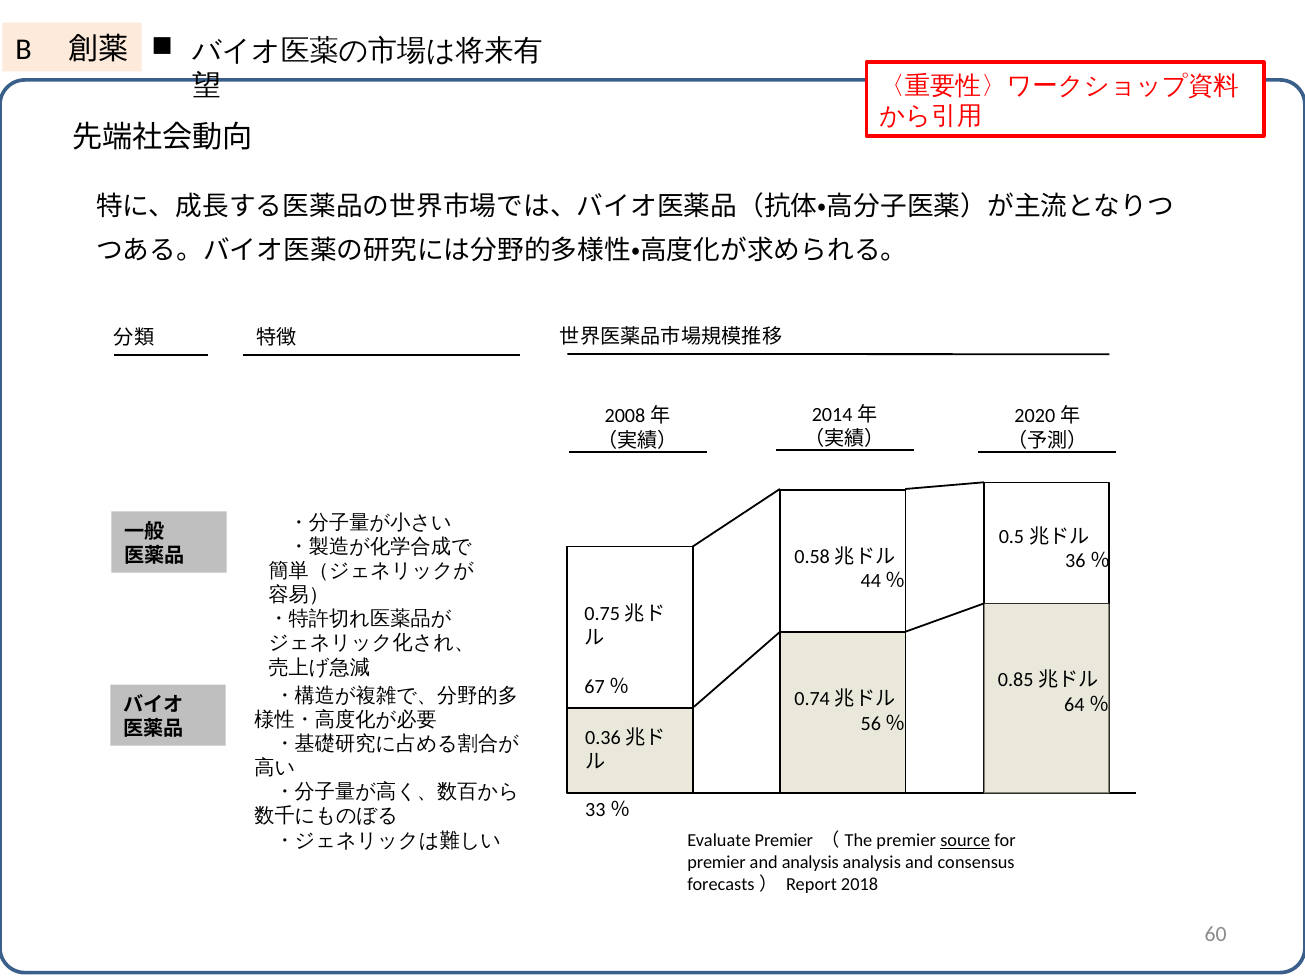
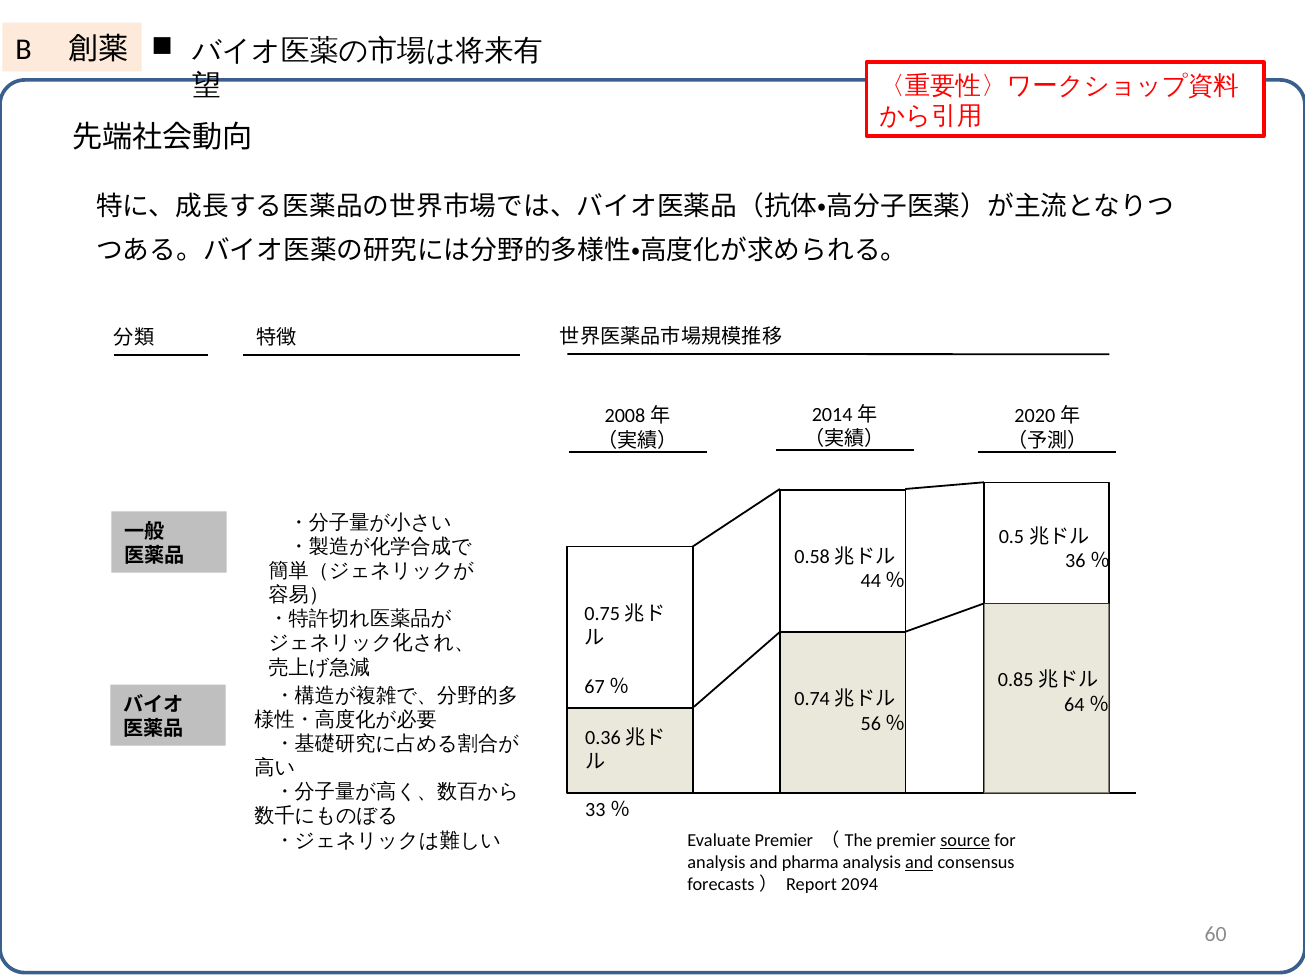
premier: premier -> analysis (716, 862)
and analysis: analysis -> pharma (810, 862)
and underline: none -> present (919, 862)
2018: 2018 -> 2094 (860, 884)
